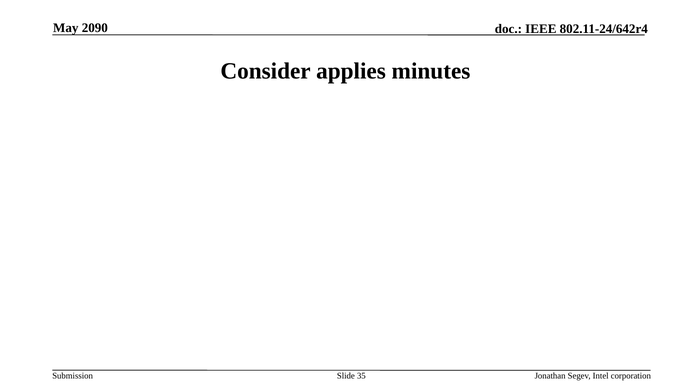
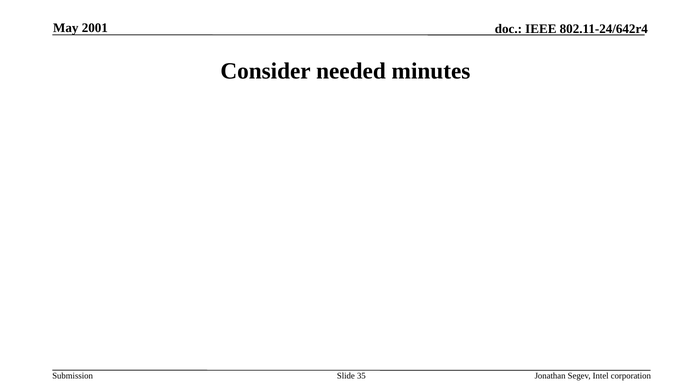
2090: 2090 -> 2001 (95, 28)
applies: applies -> needed (351, 71)
